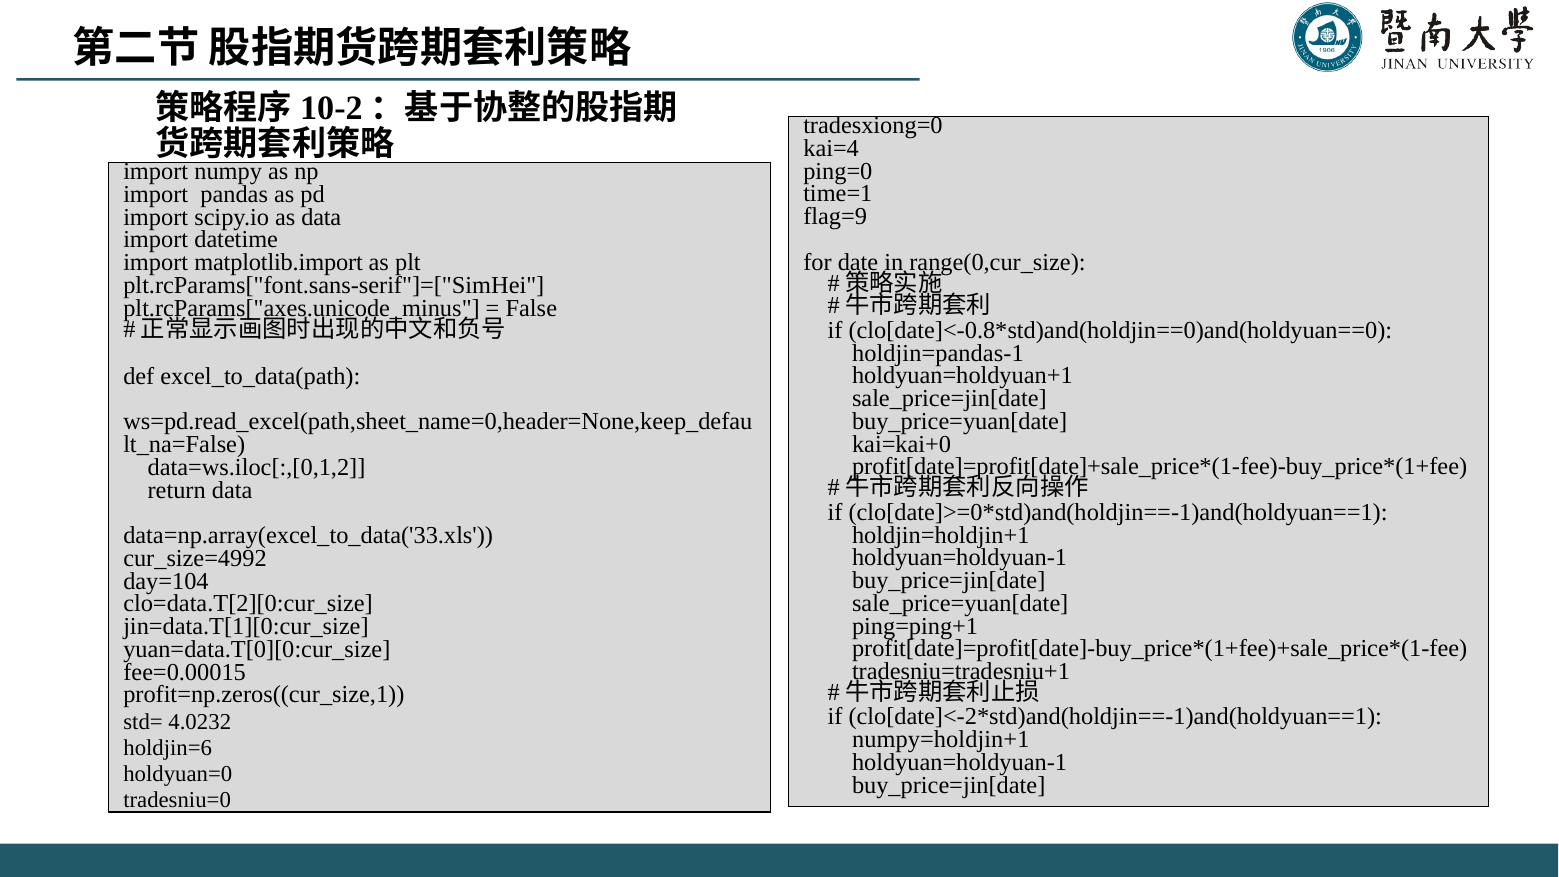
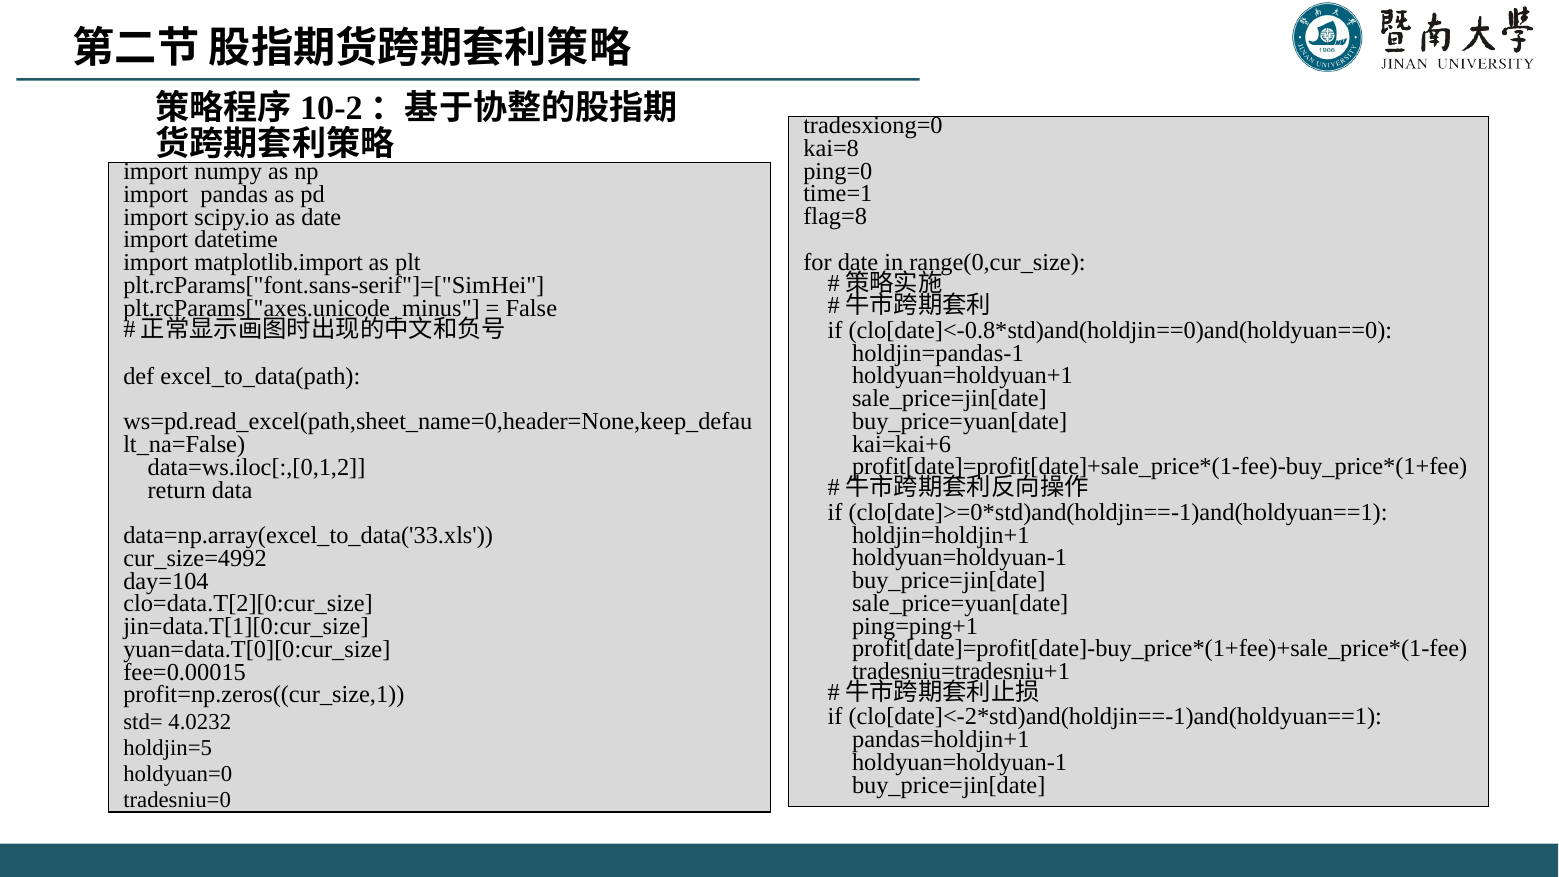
kai=4: kai=4 -> kai=8 (831, 148)
flag=9: flag=9 -> flag=8 (835, 217)
as data: data -> date (321, 217)
kai=kai+0: kai=kai+0 -> kai=kai+6 (902, 444)
numpy=holdjin+1: numpy=holdjin+1 -> pandas=holdjin+1 (941, 740)
holdjin=6: holdjin=6 -> holdjin=5 (168, 748)
